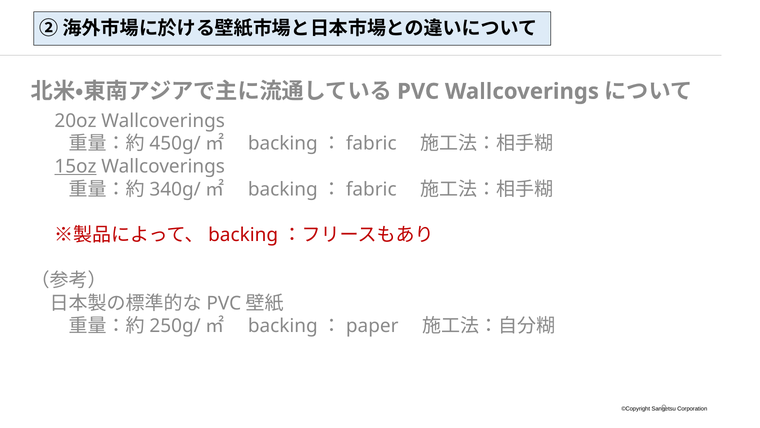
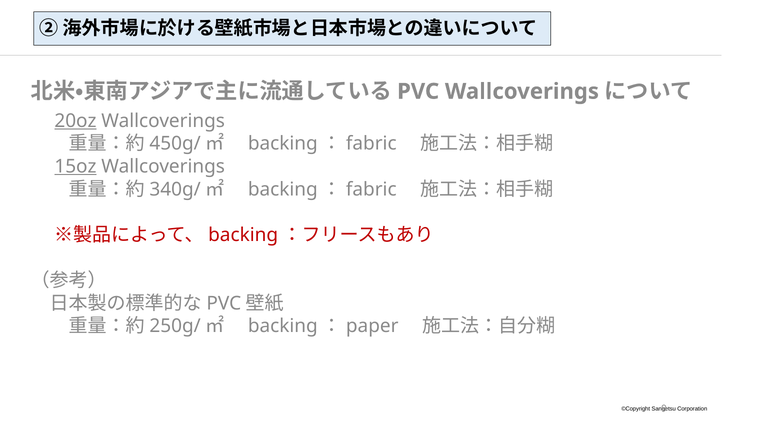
20oz underline: none -> present (75, 121)
